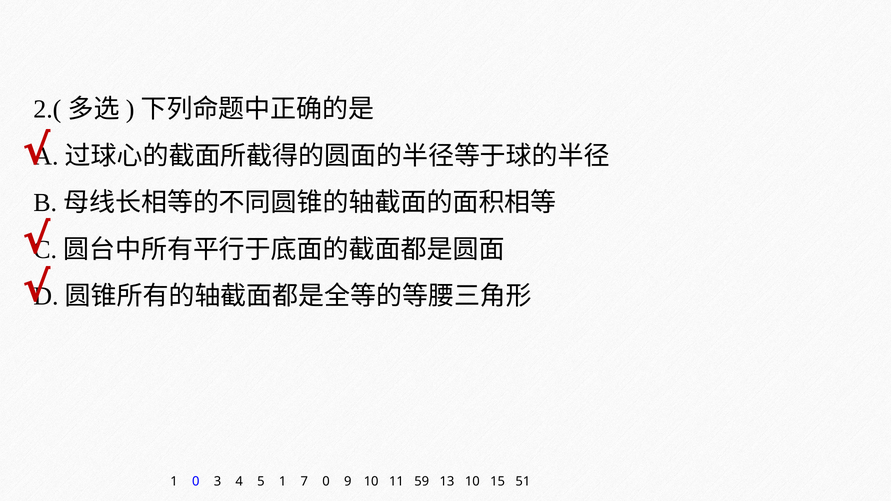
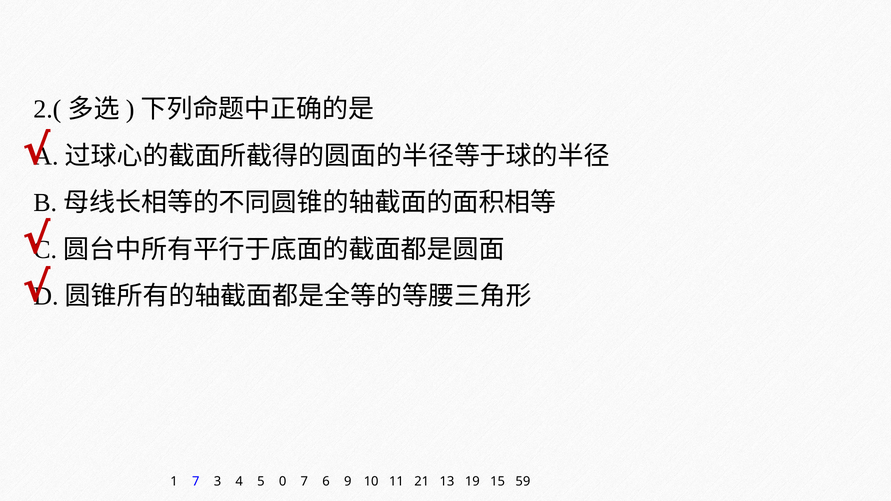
1 0: 0 -> 7 (196, 482)
5 1: 1 -> 0 (283, 482)
7 0: 0 -> 6 (326, 482)
59: 59 -> 21 (422, 482)
13 10: 10 -> 19 (472, 482)
51: 51 -> 59 (523, 482)
